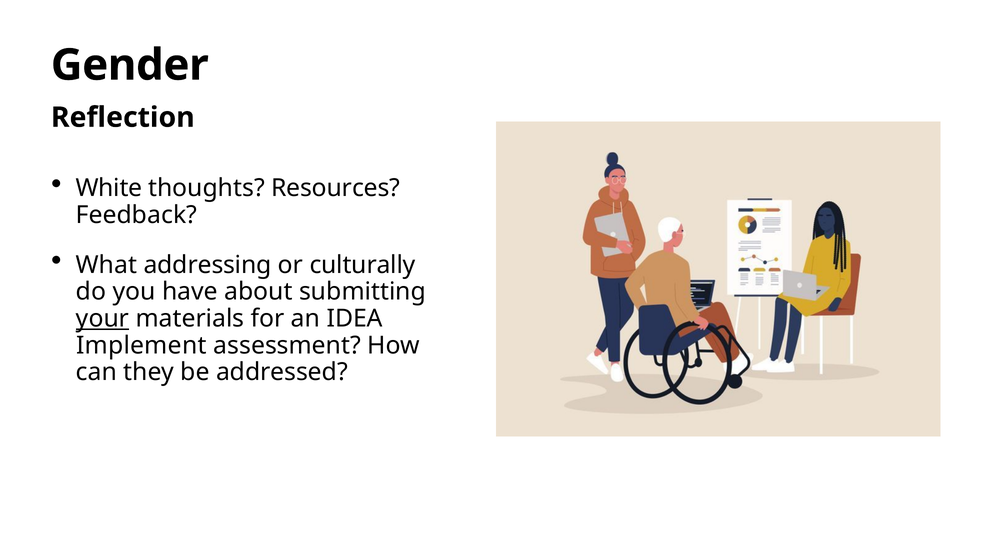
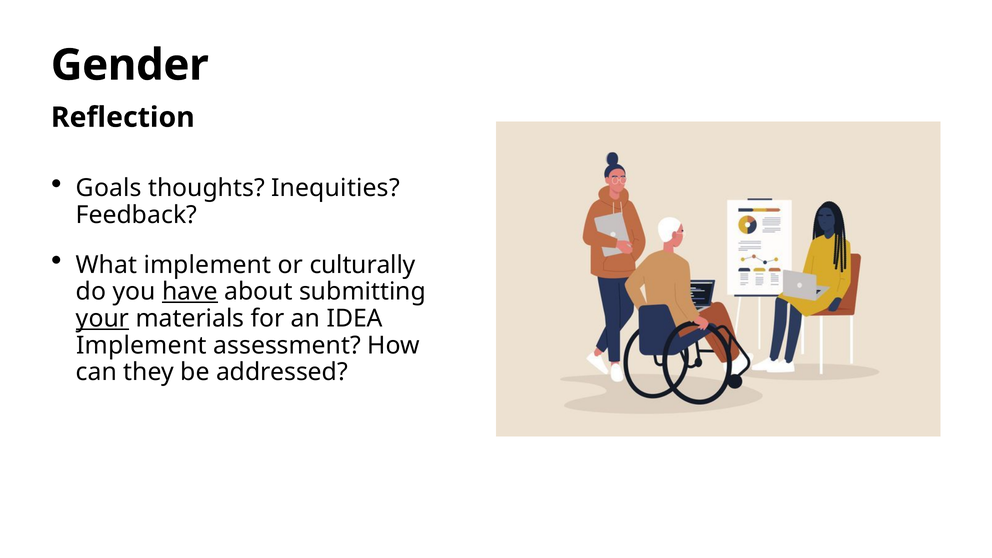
White: White -> Goals (109, 188)
Resources: Resources -> Inequities (335, 188)
What addressing: addressing -> implement (207, 265)
have underline: none -> present (190, 292)
